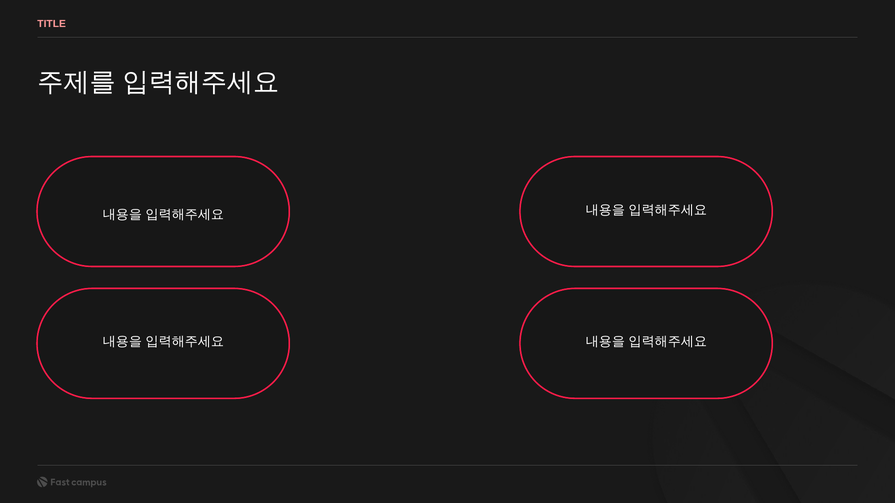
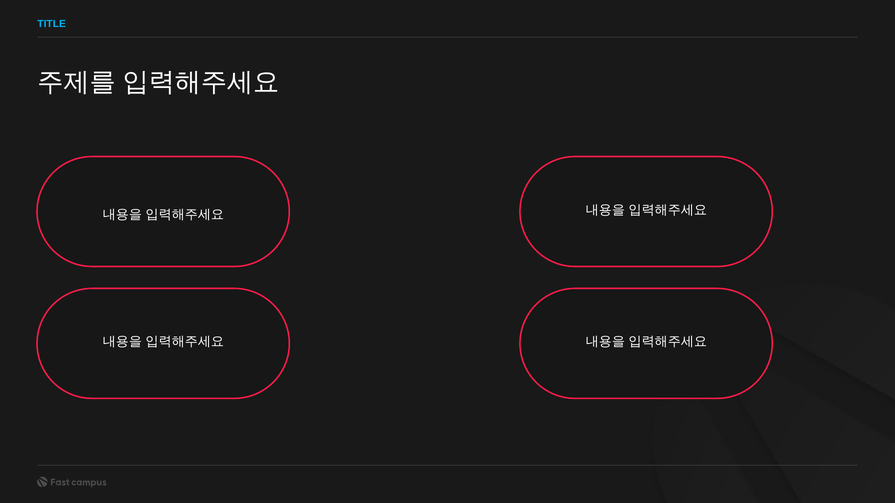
TITLE colour: pink -> light blue (52, 24)
